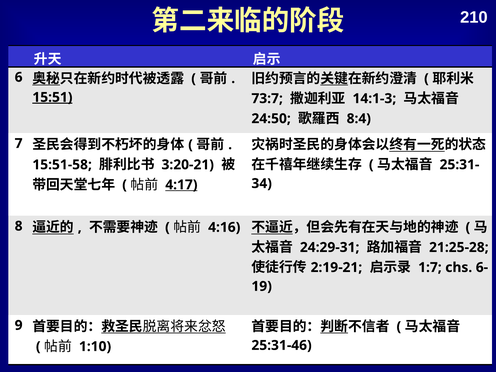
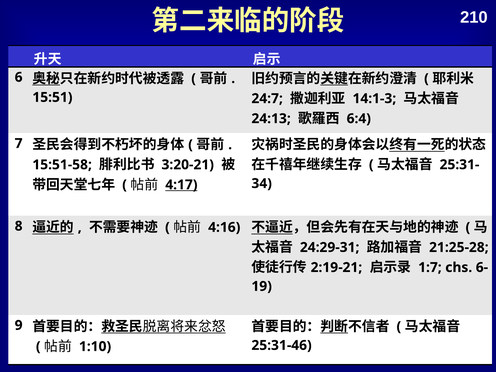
15:51 underline: present -> none (52, 97)
73:7: 73:7 -> 24:7 (267, 99)
24:50: 24:50 -> 24:13 (271, 119)
8:4: 8:4 -> 6:4 (359, 119)
